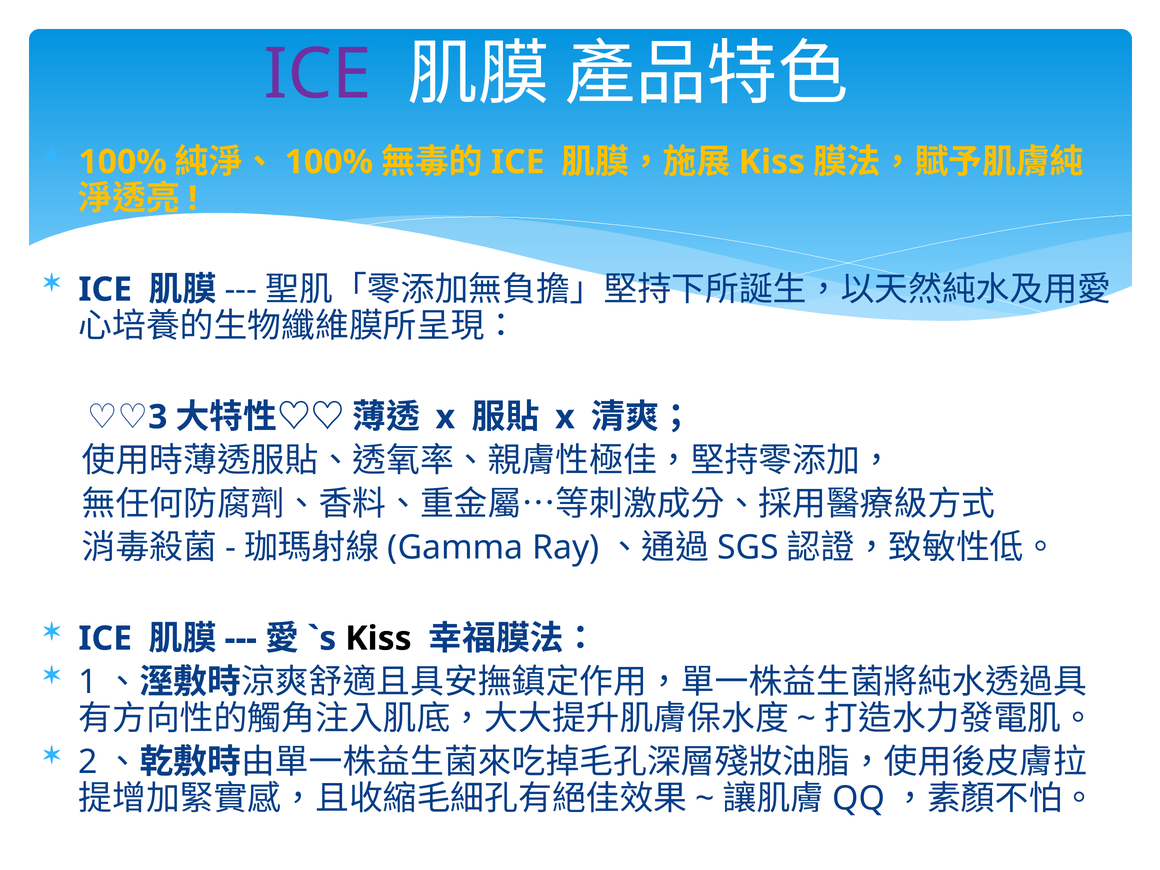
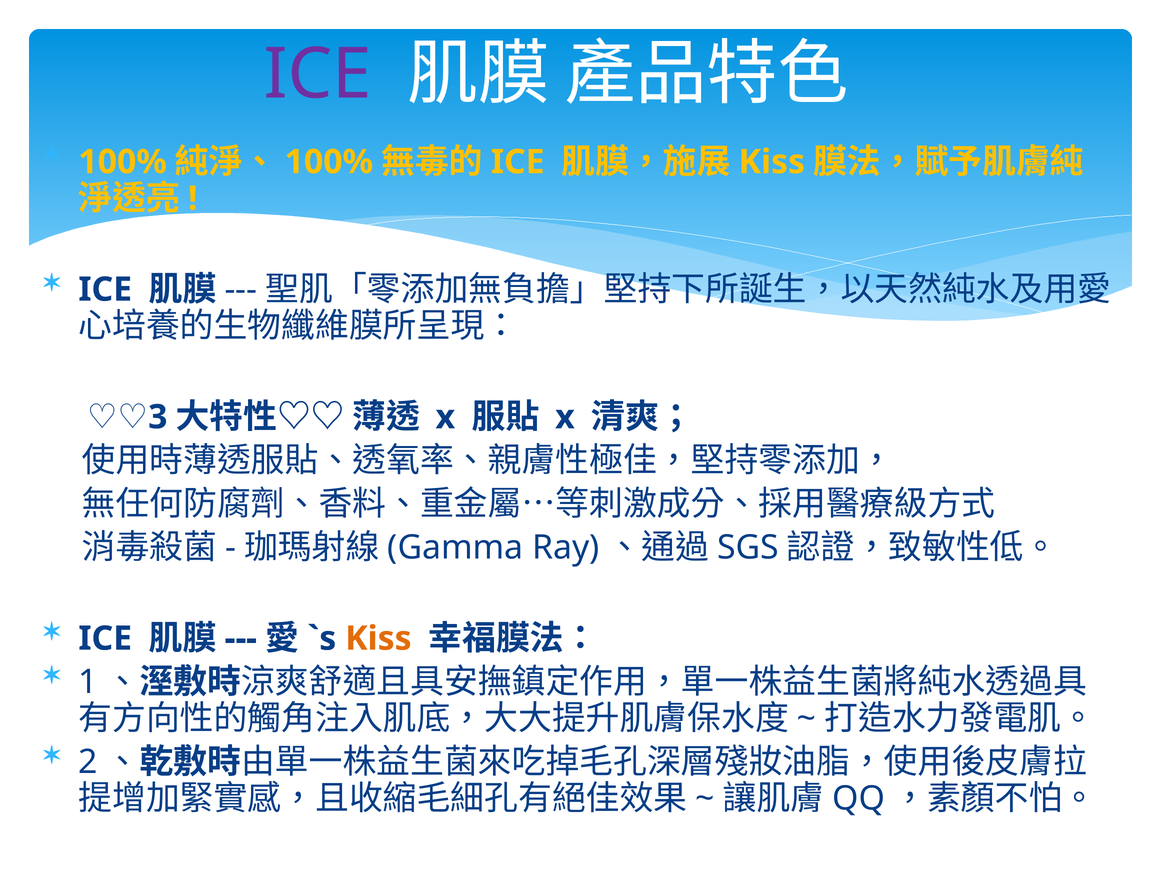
Kiss colour: black -> orange (378, 639)
